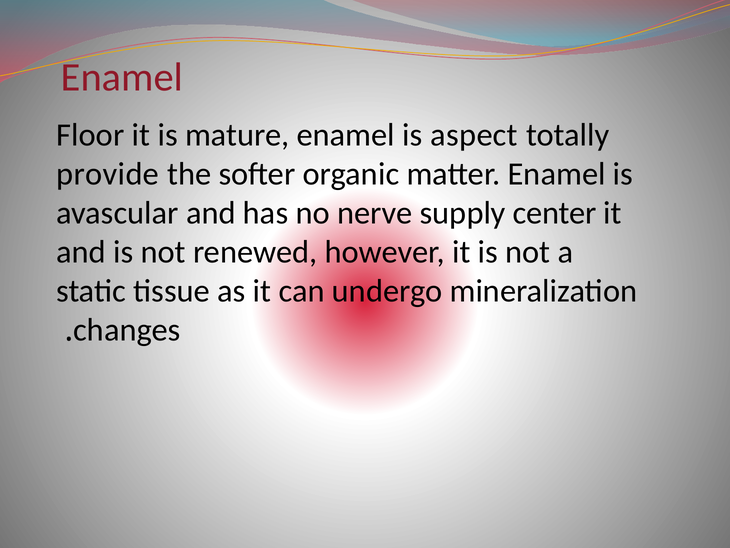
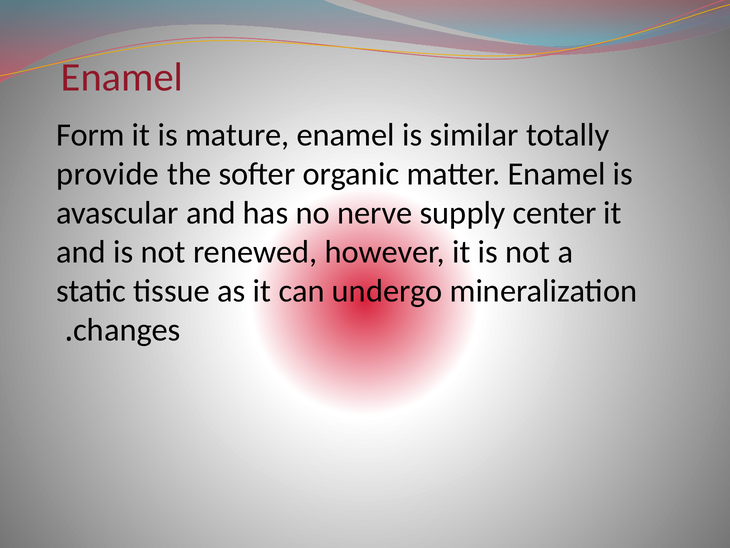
Floor: Floor -> Form (90, 135)
aspect: aspect -> similar (474, 135)
